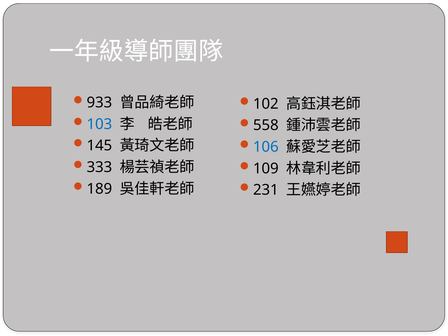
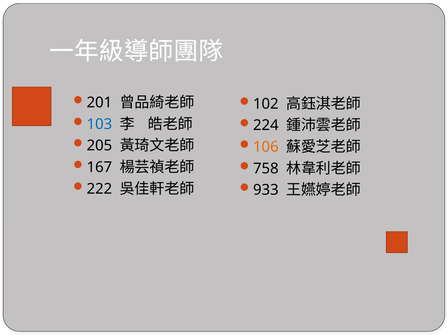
933: 933 -> 201 (99, 103)
558: 558 -> 224 (266, 125)
145: 145 -> 205 (99, 146)
106 colour: blue -> orange (266, 147)
333: 333 -> 167 (99, 167)
109: 109 -> 758 (266, 168)
189: 189 -> 222 (99, 189)
231: 231 -> 933 (266, 190)
